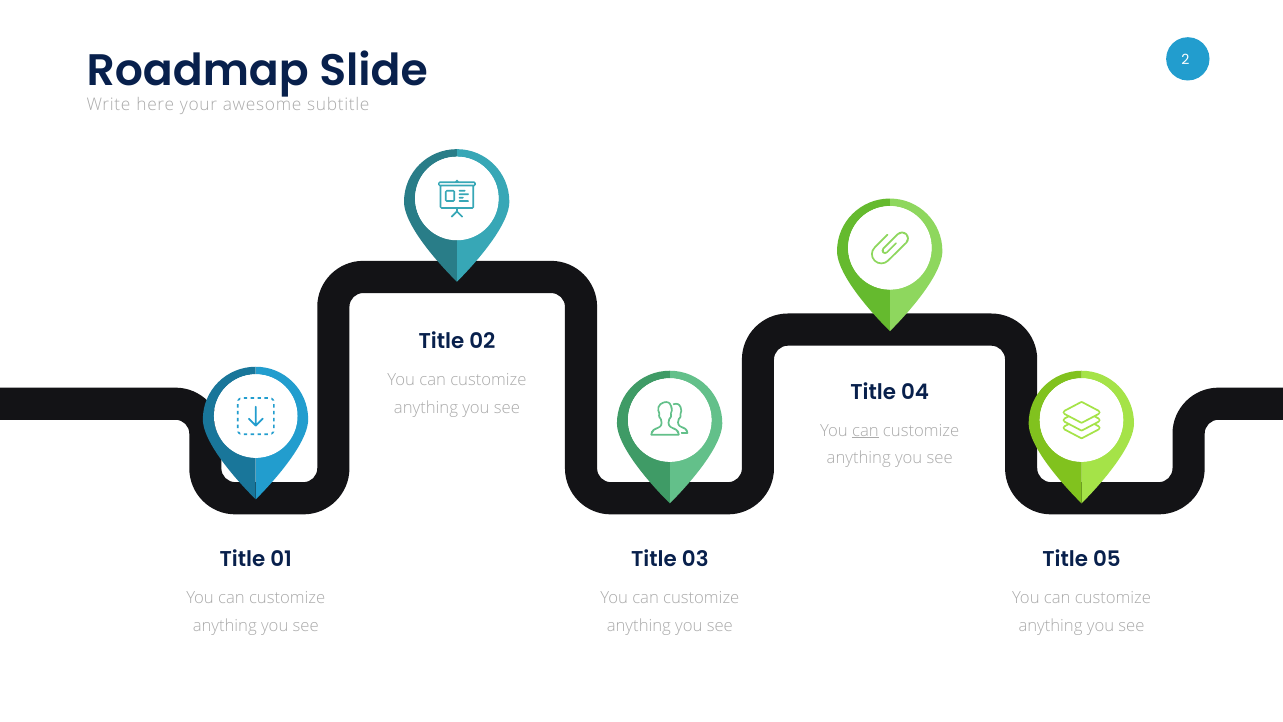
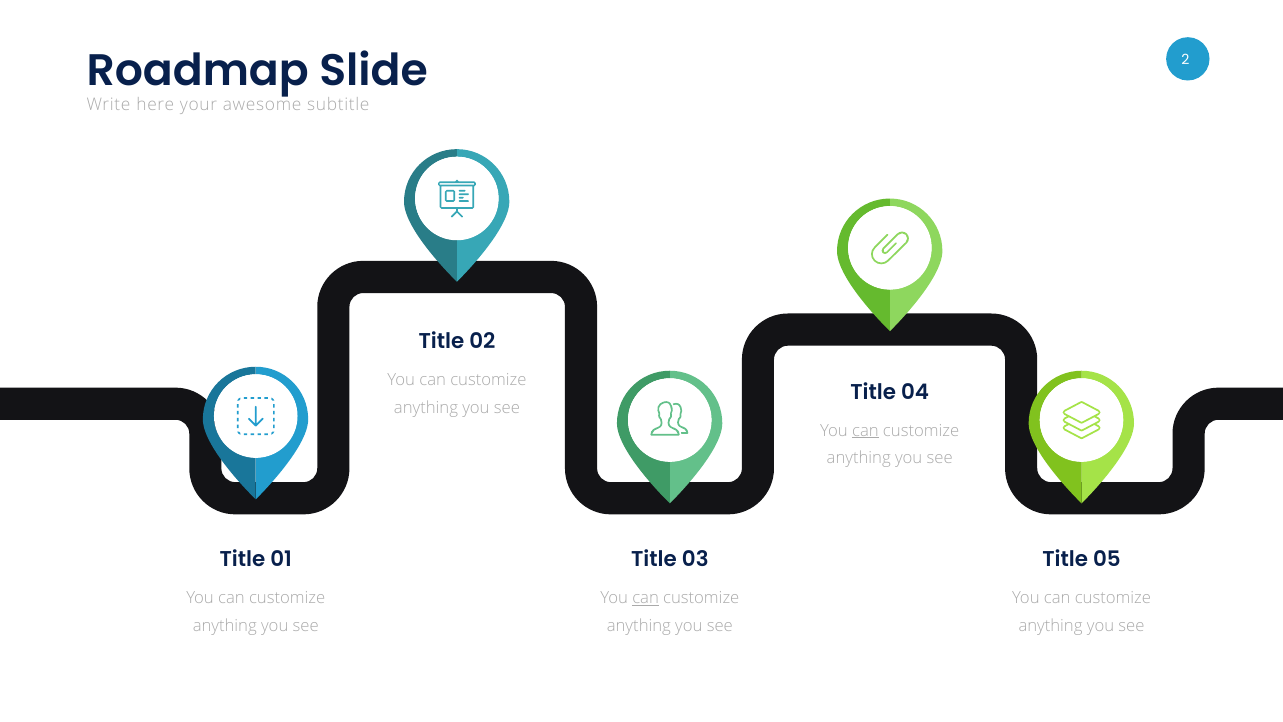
can underline: none -> present (646, 598)
